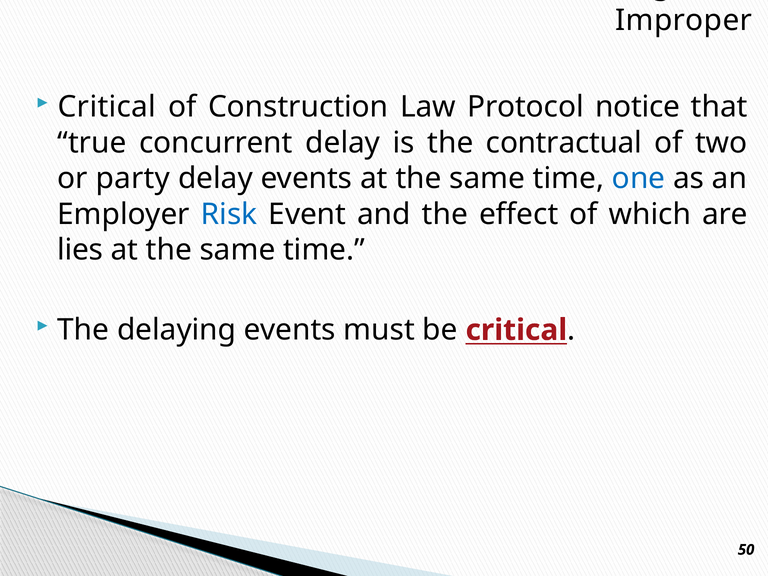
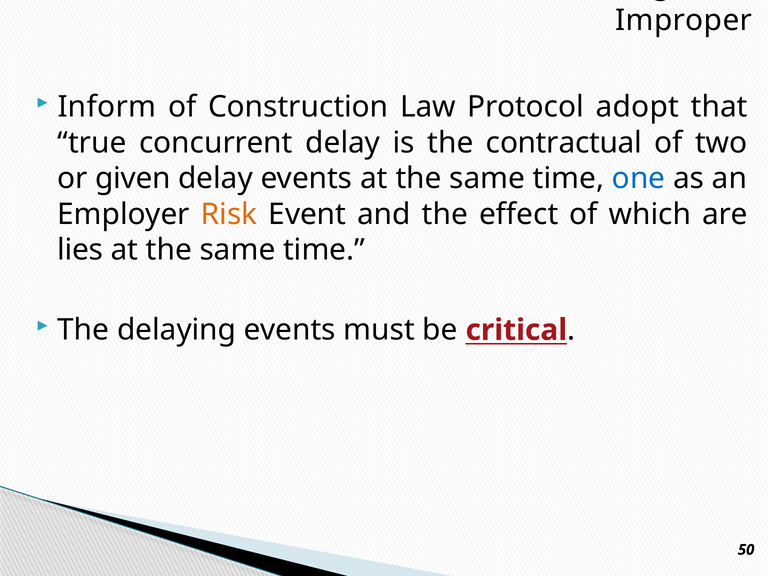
Critical: Critical -> Inform (107, 107)
notice: notice -> adopt (637, 107)
party: party -> given (133, 178)
Risk colour: blue -> orange (229, 214)
